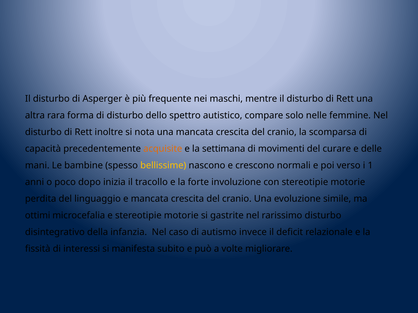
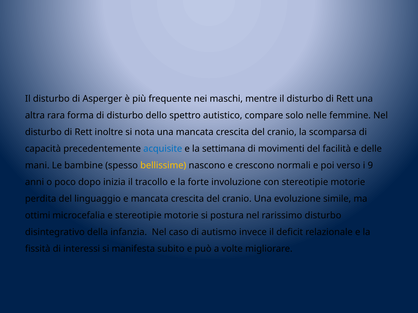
acquisite colour: orange -> blue (163, 149)
curare: curare -> facilità (337, 149)
1: 1 -> 9 (370, 166)
gastrite: gastrite -> postura (227, 216)
